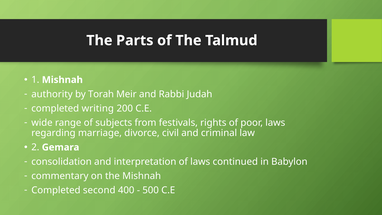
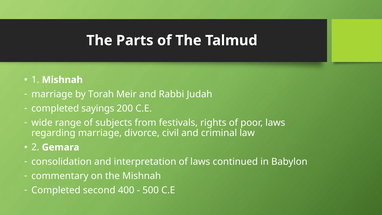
authority: authority -> marriage (52, 94)
writing: writing -> sayings (98, 108)
